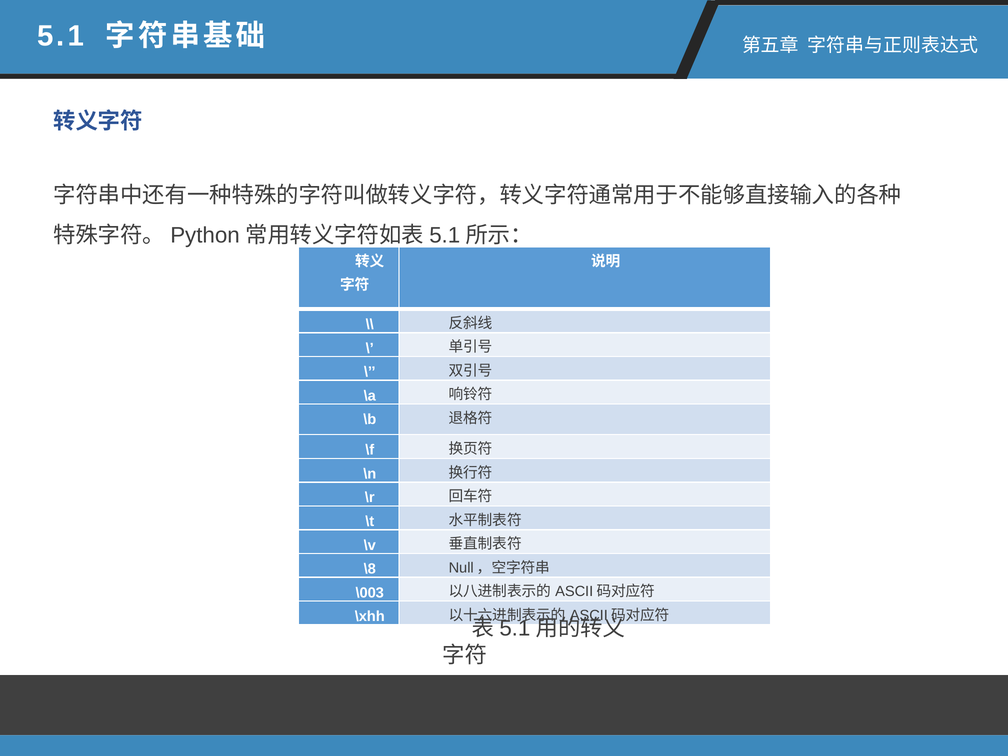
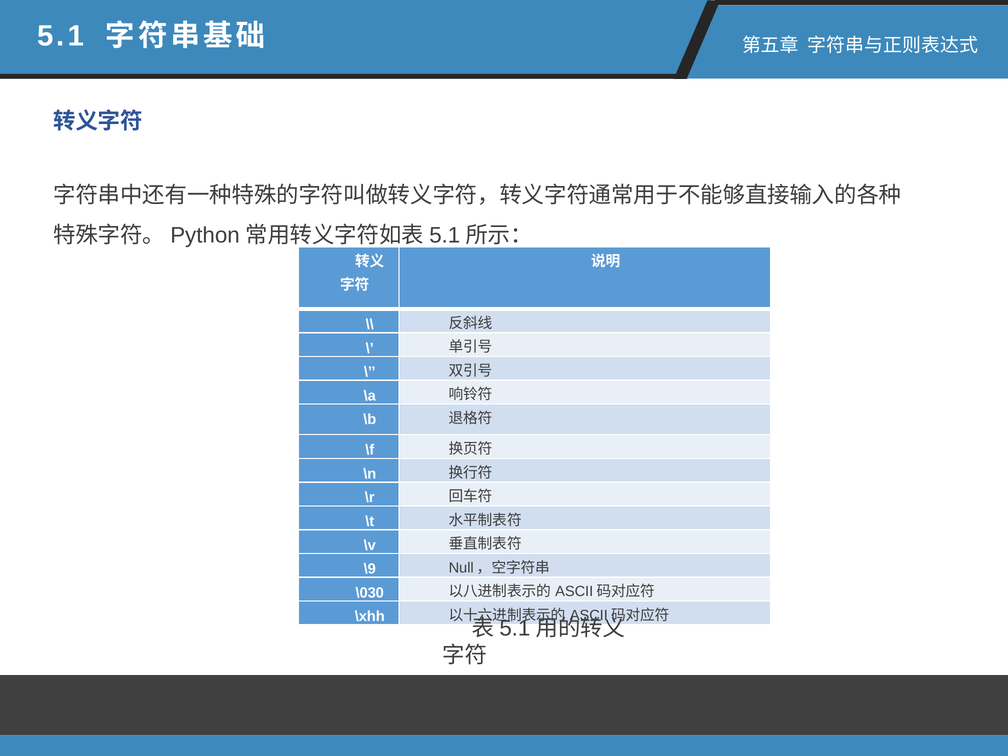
\8: \8 -> \9 (370, 569)
\003: \003 -> \030 (370, 593)
